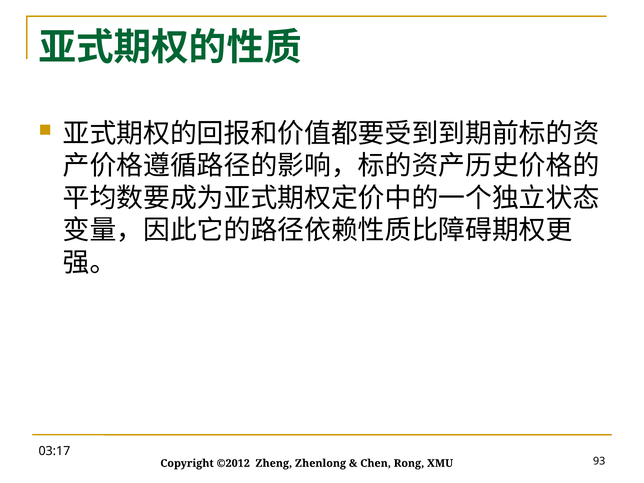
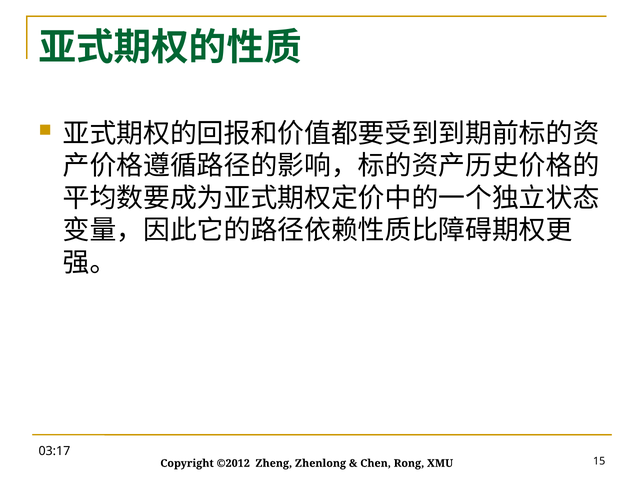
93: 93 -> 15 (599, 461)
